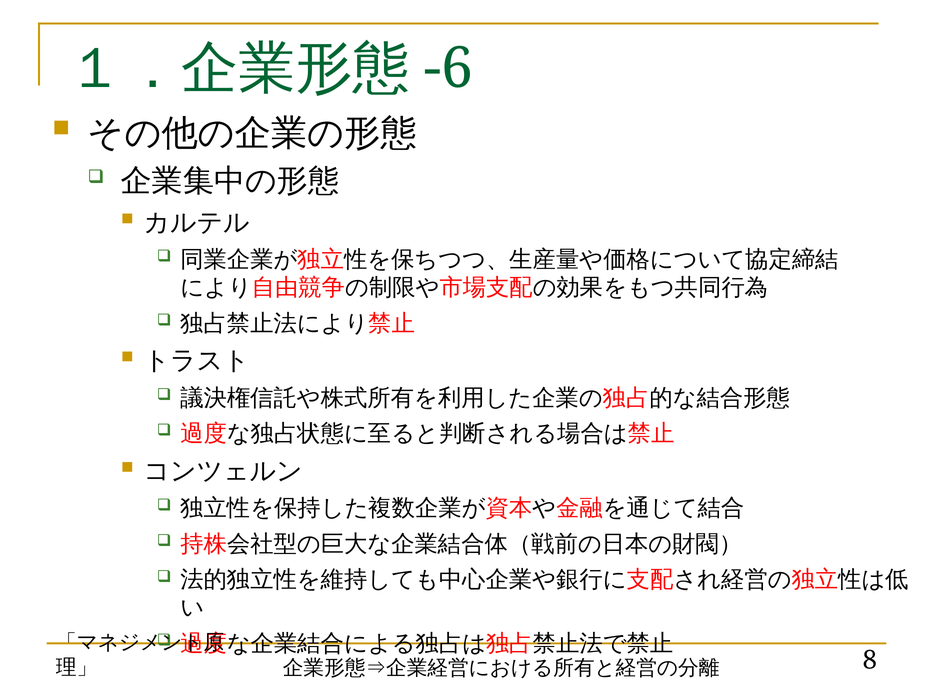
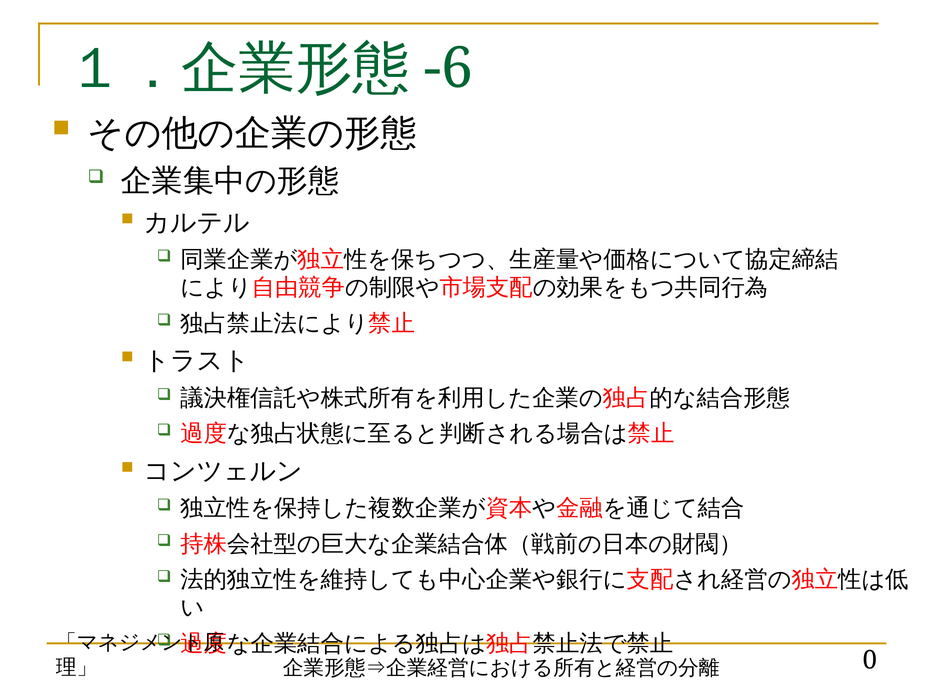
8: 8 -> 0 (870, 661)
